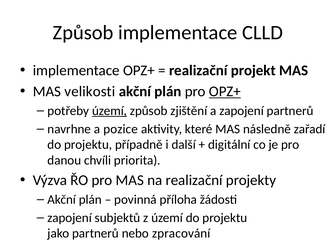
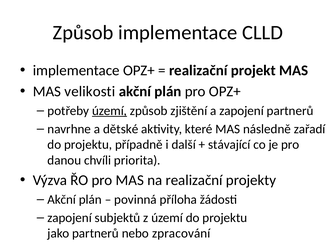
OPZ+ underline: present -> none (225, 91)
pozice: pozice -> dětské (121, 129)
digitální: digitální -> stávající (229, 145)
